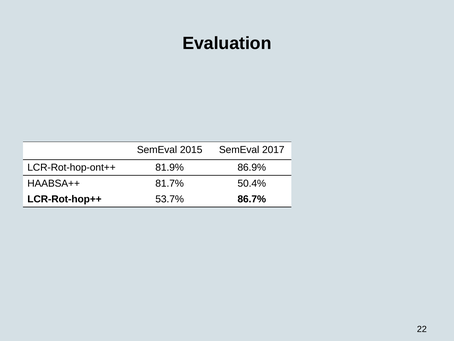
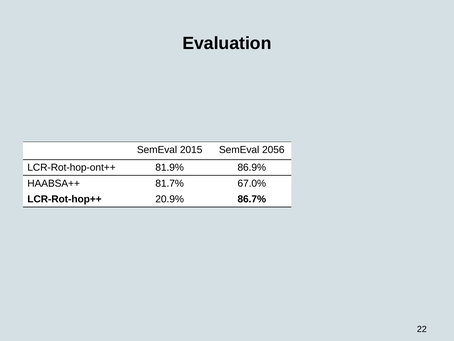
2017: 2017 -> 2056 (273, 150)
50.4%: 50.4% -> 67.0% (252, 183)
53.7%: 53.7% -> 20.9% (170, 199)
